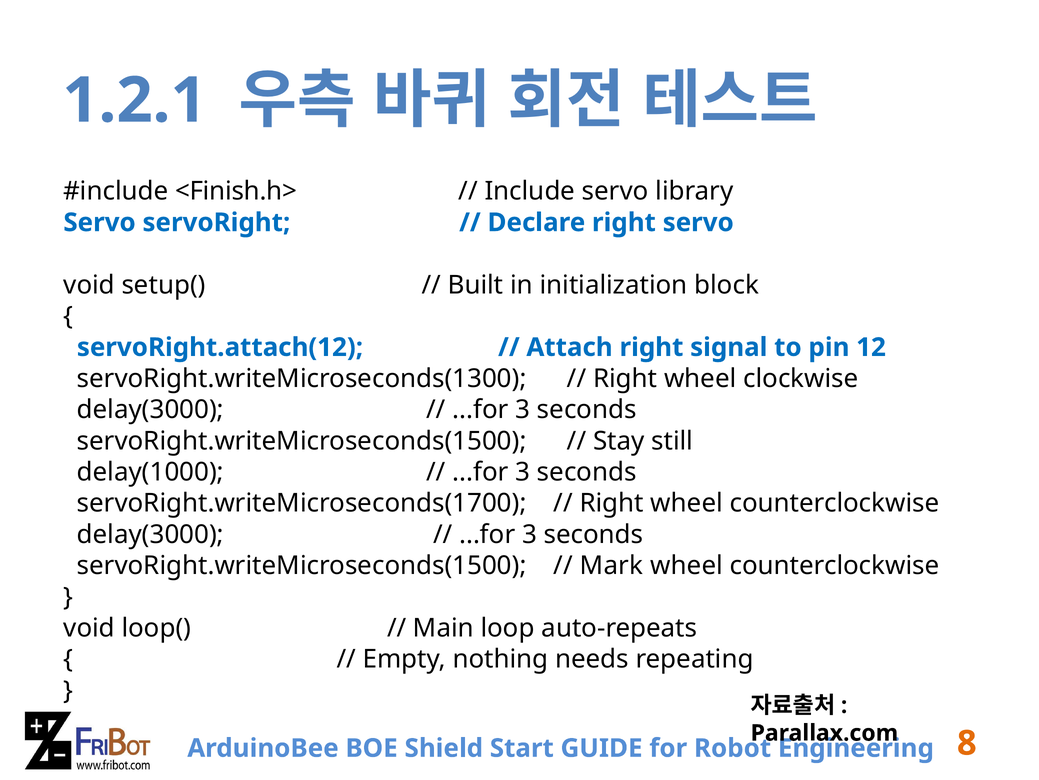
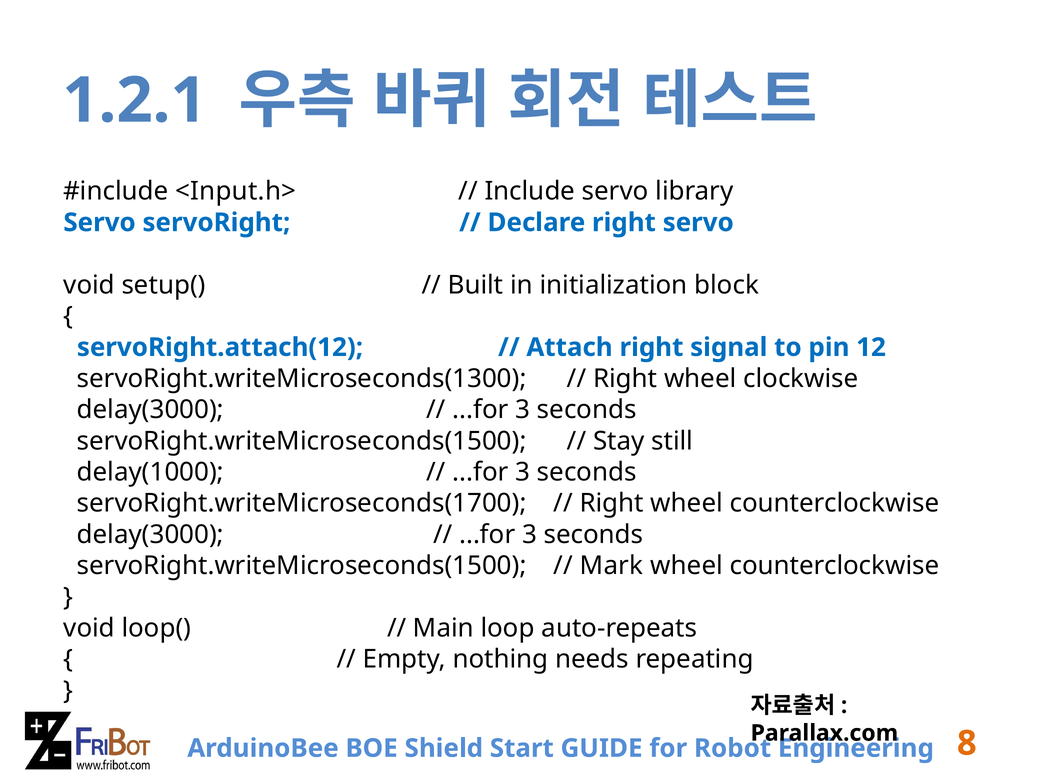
<Finish.h>: <Finish.h> -> <Input.h> (236, 191)
